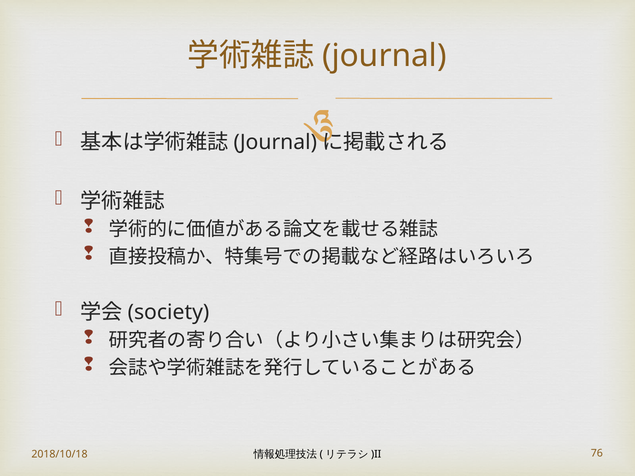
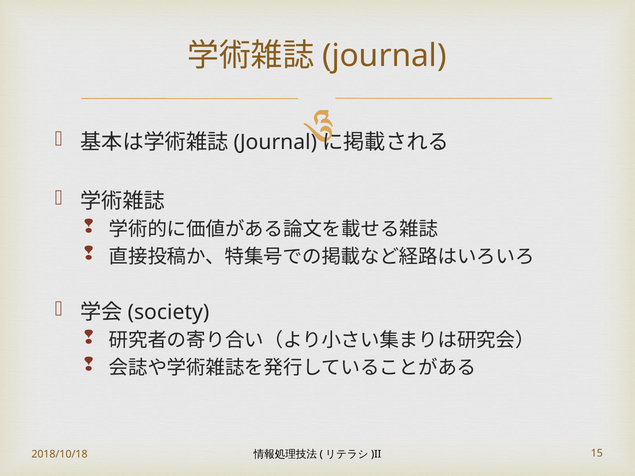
76: 76 -> 15 (597, 454)
